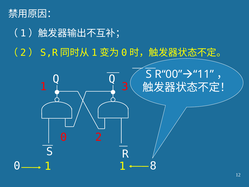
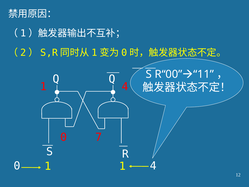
3: 3 -> 4 (125, 86)
2: 2 -> 7 (99, 137)
0 1 8: 8 -> 4 (153, 166)
